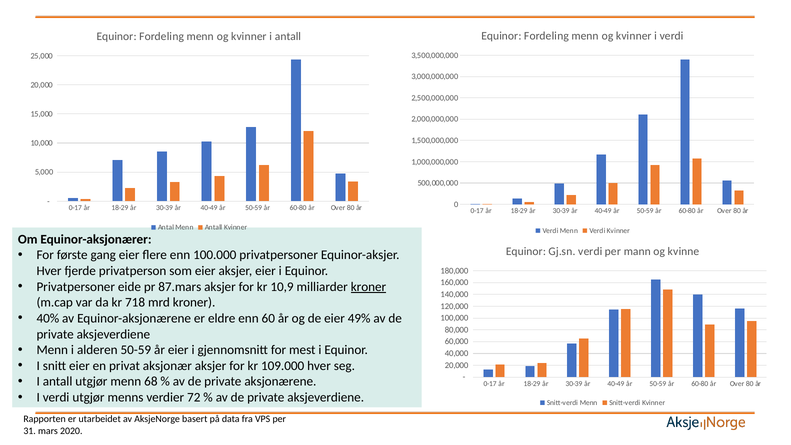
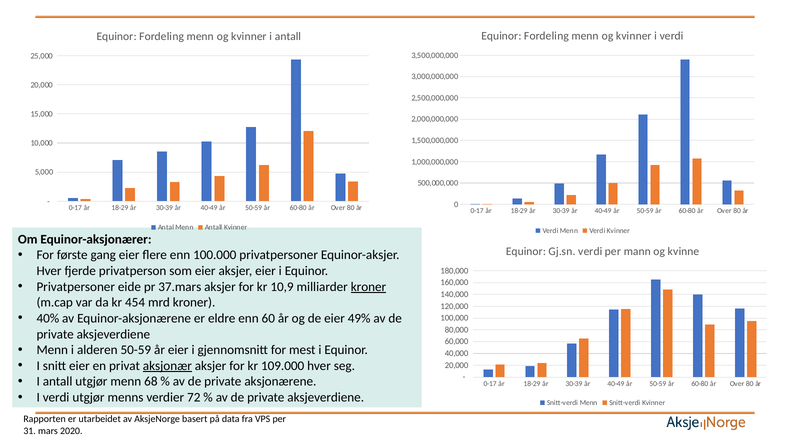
87.mars: 87.mars -> 37.mars (180, 287)
718: 718 -> 454 (135, 303)
aksjonær underline: none -> present (167, 366)
